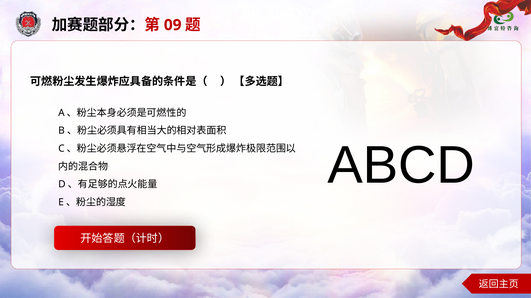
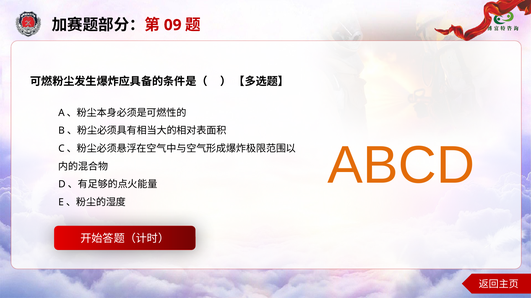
ABCD colour: black -> orange (401, 166)
